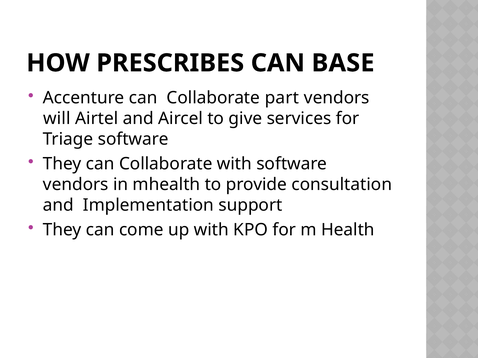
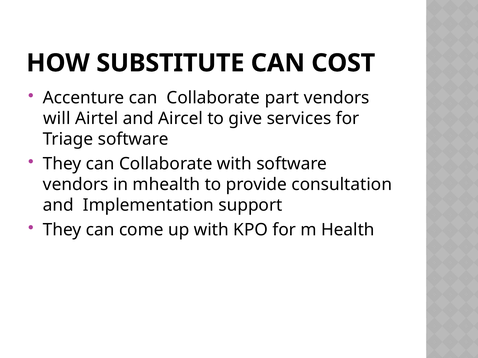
PRESCRIBES: PRESCRIBES -> SUBSTITUTE (170, 63)
BASE: BASE -> COST (343, 63)
